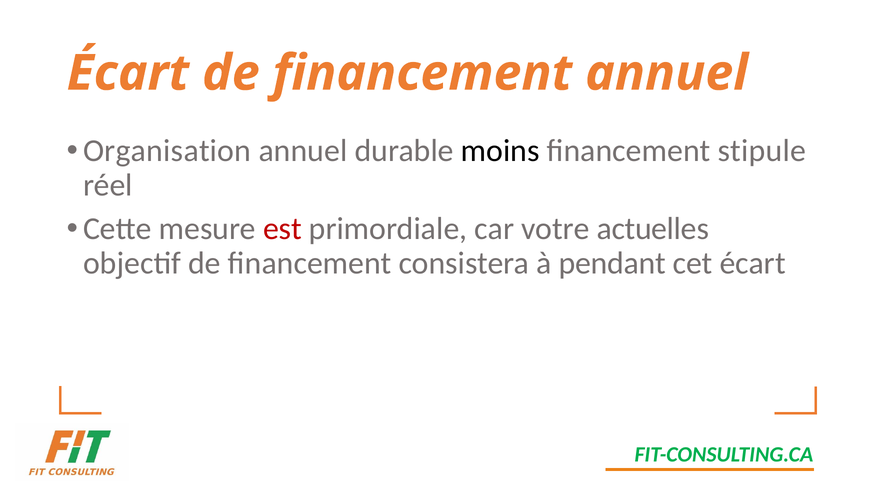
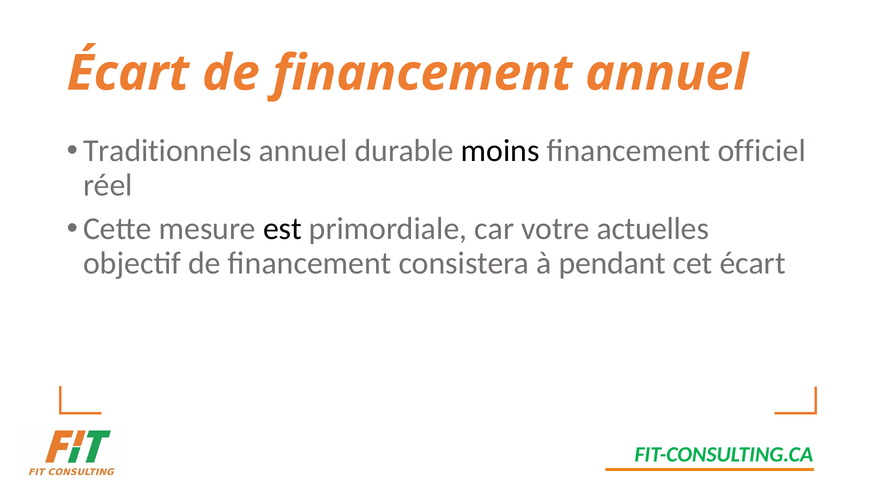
Organisation: Organisation -> Traditionnels (167, 151)
stipule: stipule -> officiel (762, 151)
est colour: red -> black (282, 229)
